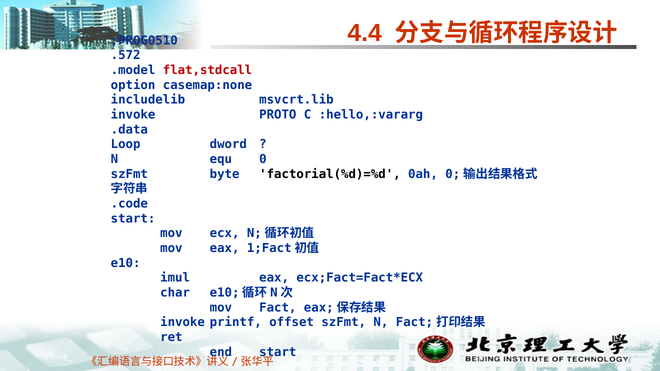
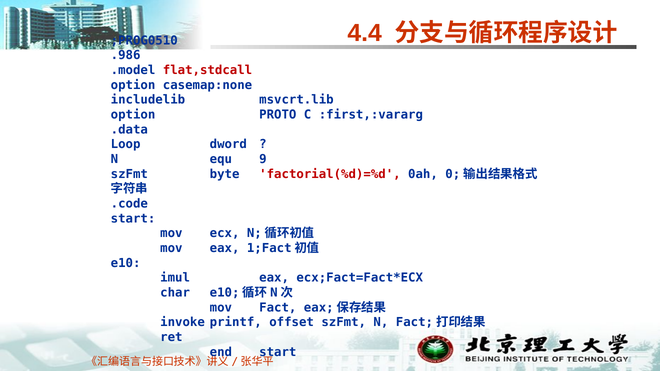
.572: .572 -> .986 (126, 55)
invoke: invoke -> option (133, 115)
:hello,:vararg: :hello,:vararg -> :first,:vararg (371, 115)
equ 0: 0 -> 9 (263, 159)
factorial(%d)=%d colour: black -> red (330, 174)
